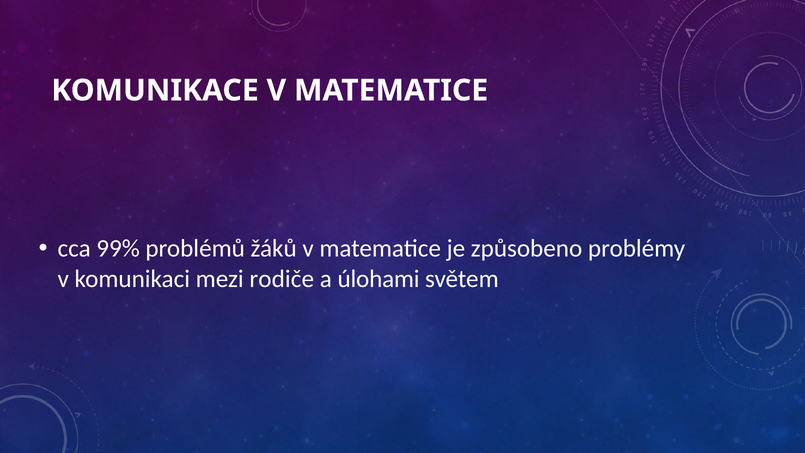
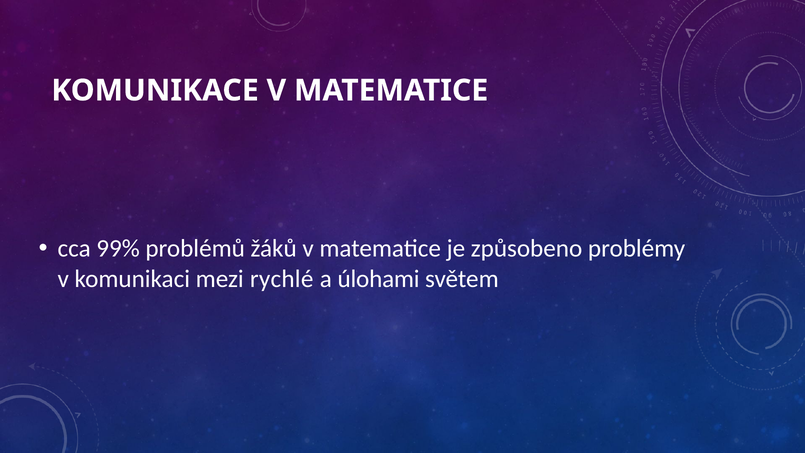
rodiče: rodiče -> rychlé (282, 279)
